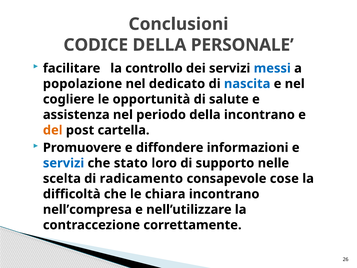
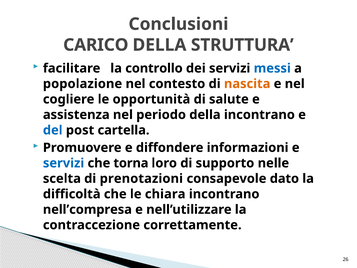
CODICE: CODICE -> CARICO (96, 45)
PERSONALE: PERSONALE -> STRUTTURA (242, 45)
dedicato: dedicato -> contesto (177, 84)
nascita colour: blue -> orange (247, 84)
del colour: orange -> blue (53, 130)
stato: stato -> torna (131, 163)
radicamento: radicamento -> prenotazioni (141, 178)
cose: cose -> dato (284, 178)
